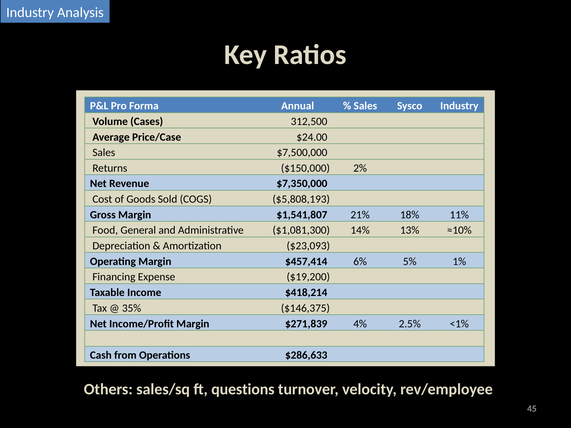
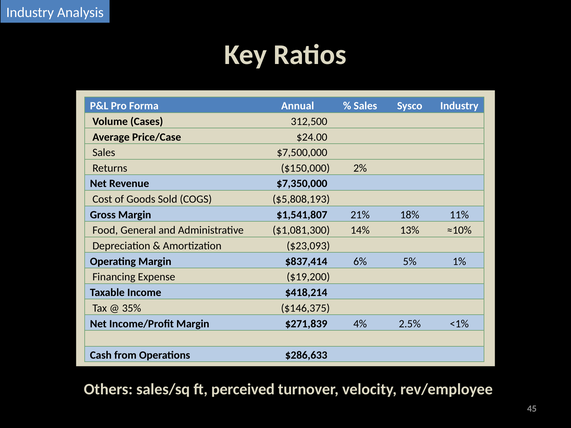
$457,414: $457,414 -> $837,414 (306, 262)
questions: questions -> perceived (243, 389)
